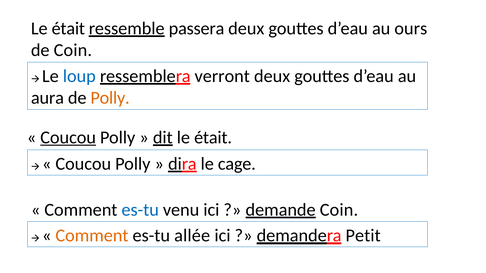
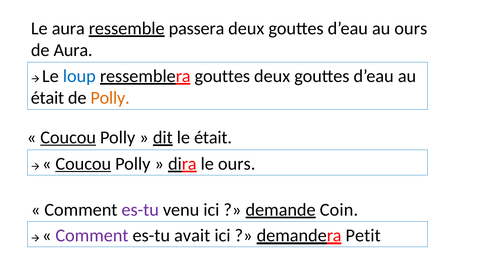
était: était -> aura (68, 28)
de Coin: Coin -> Aura (73, 50)
ressemblera verront: verront -> gouttes (222, 76)
aura: aura -> était (47, 98)
Coucou underline: none -> present (83, 164)
le cage: cage -> ours (237, 164)
es-tu colour: blue -> purple (140, 210)
Comment colour: orange -> purple (92, 236)
allée: allée -> avait (192, 236)
